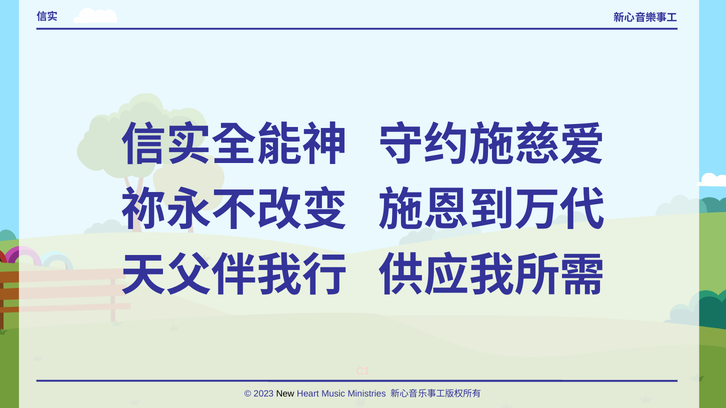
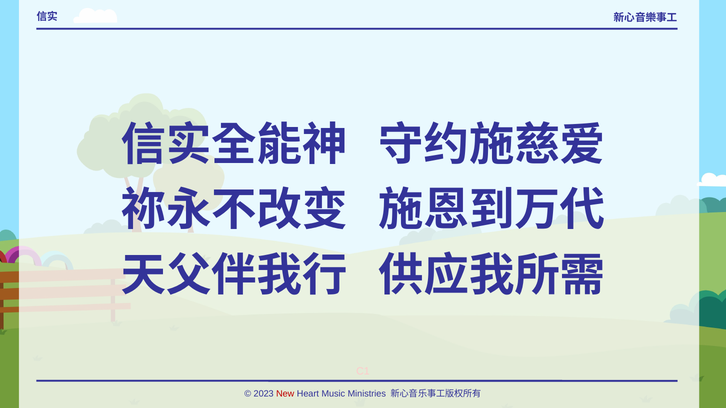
New colour: black -> red (285, 394)
